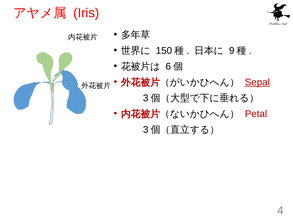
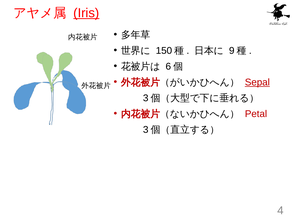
Iris underline: none -> present (86, 13)
